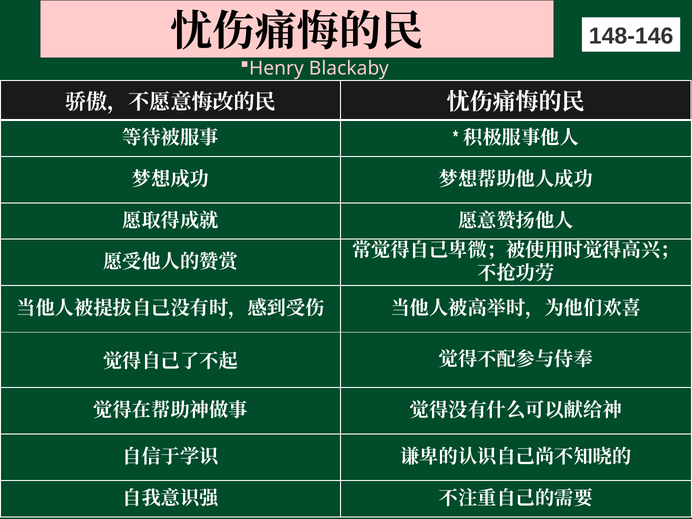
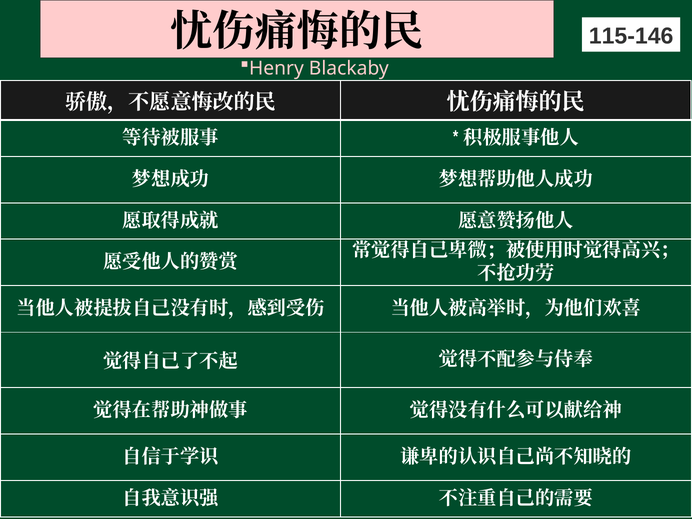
148-146: 148-146 -> 115-146 (631, 36)
